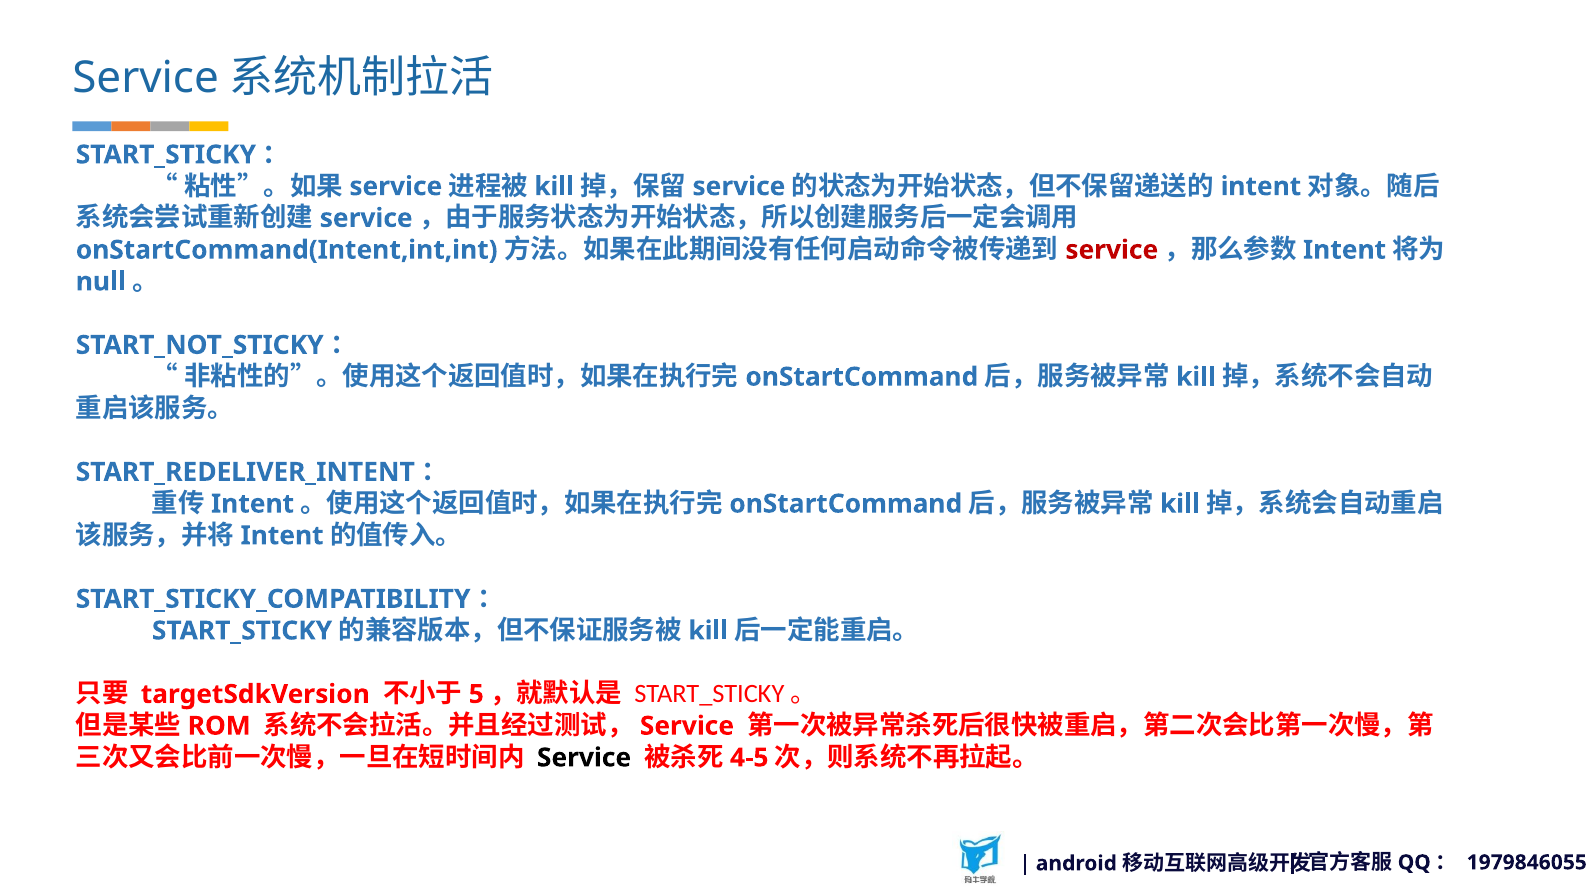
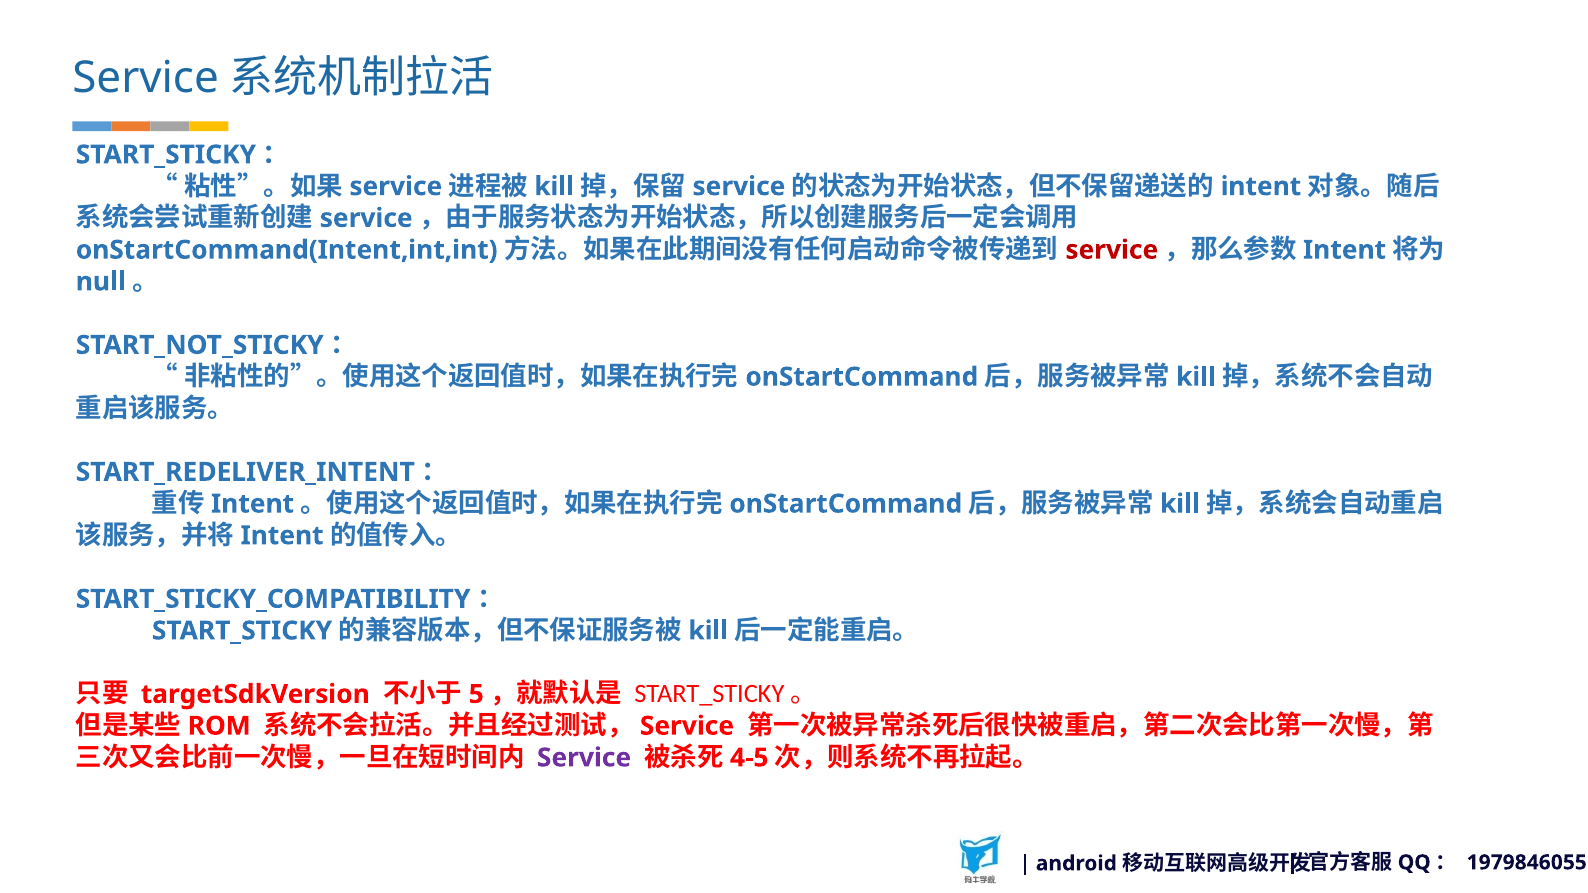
Service colour: black -> purple (584, 758)
